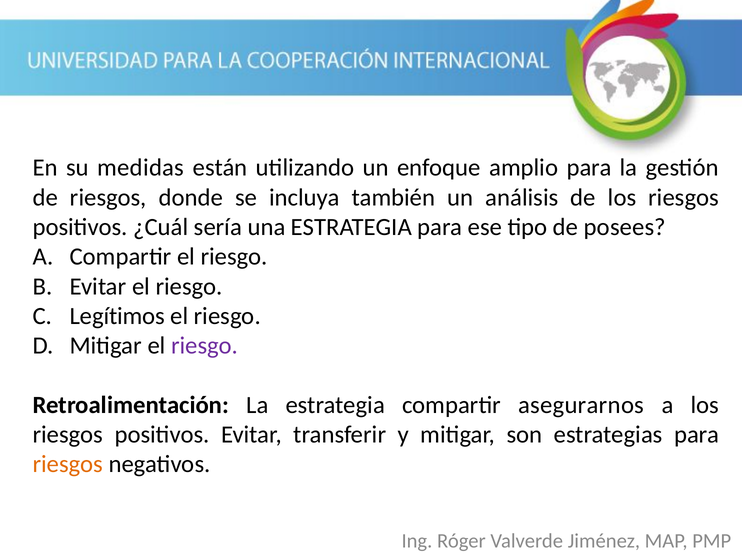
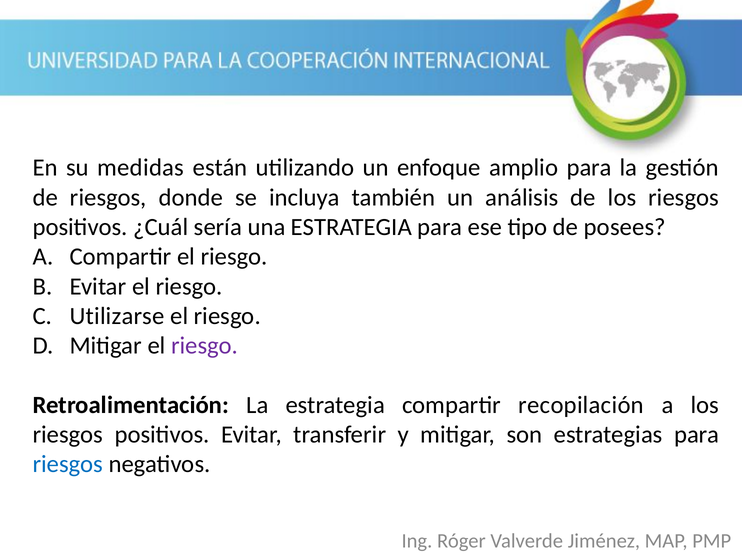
Legítimos: Legítimos -> Utilizarse (117, 316)
asegurarnos: asegurarnos -> recopilación (581, 405)
riesgos colour: orange -> blue (68, 465)
